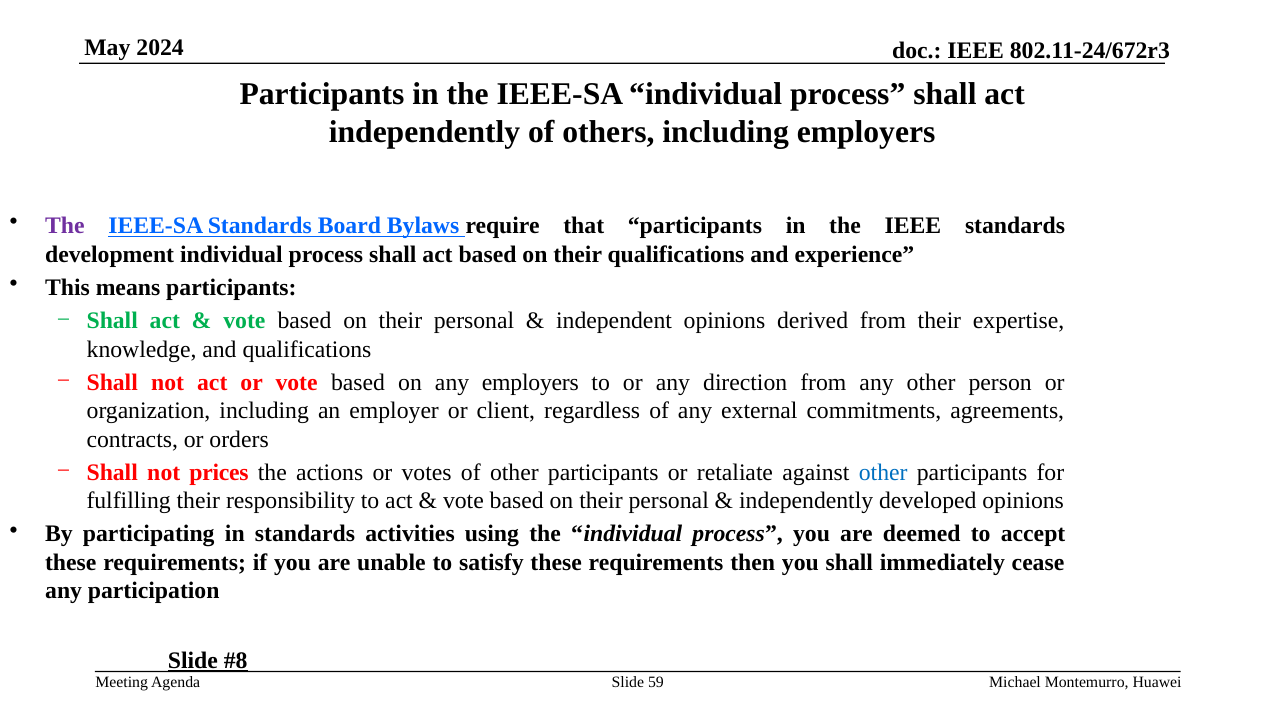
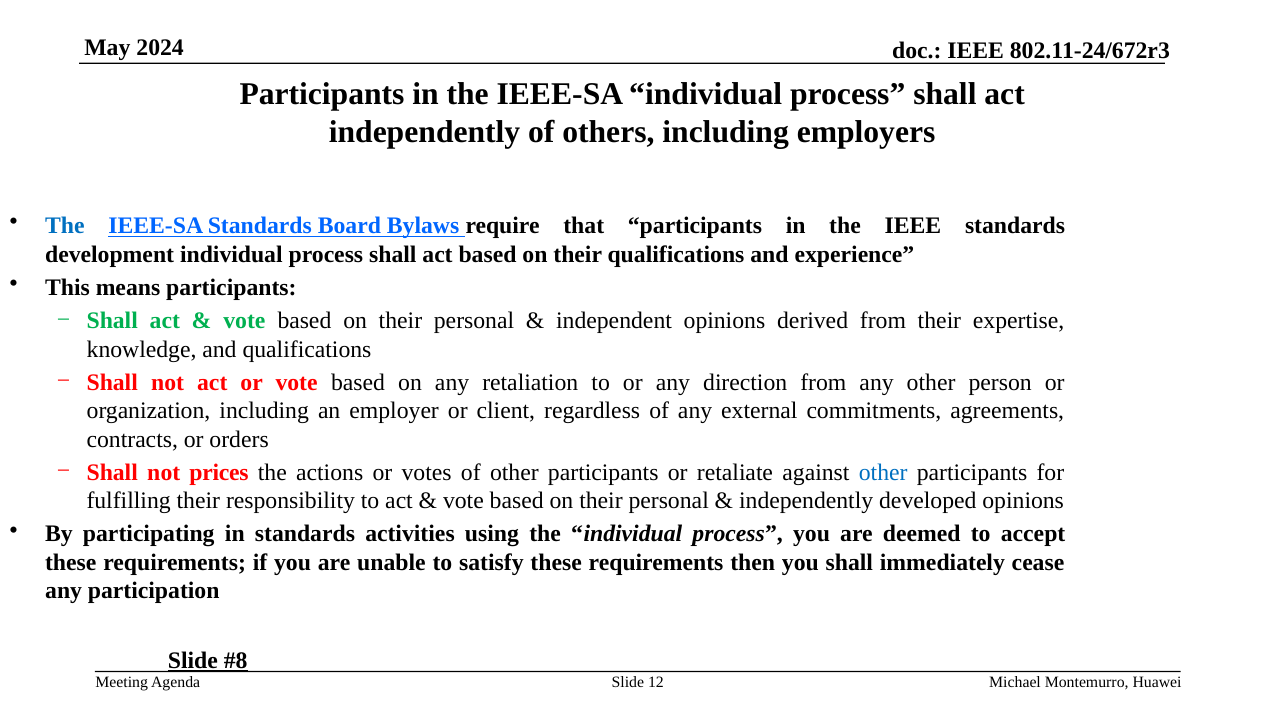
The colour: purple -> blue (65, 226)
any employers: employers -> retaliation (530, 383)
59: 59 -> 12 (656, 682)
